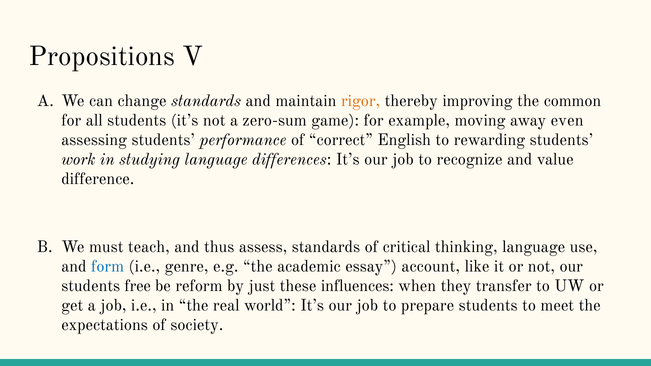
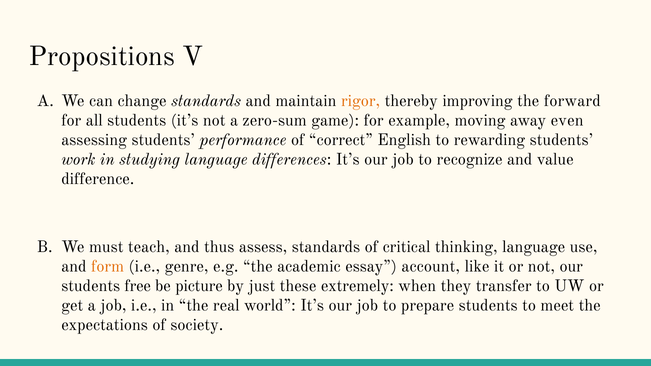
common: common -> forward (572, 101)
form colour: blue -> orange (108, 266)
reform: reform -> picture (199, 286)
influences: influences -> extremely (357, 286)
